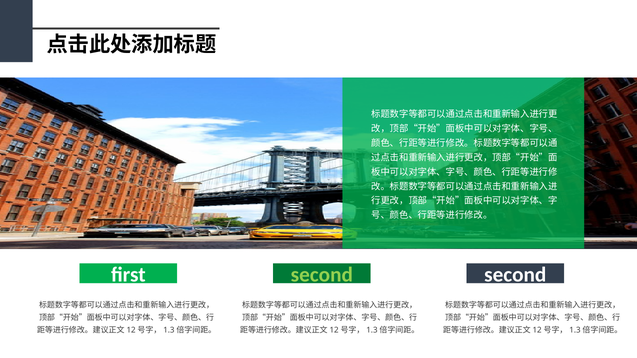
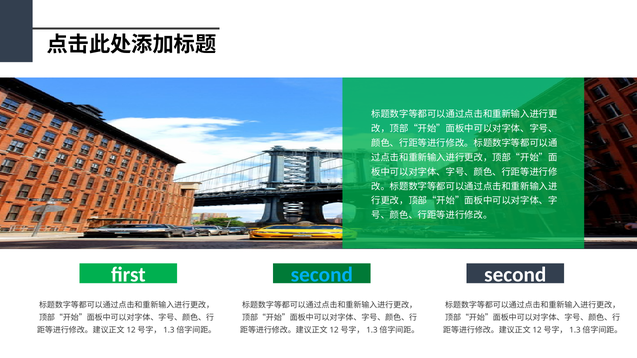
second colour: light green -> light blue (322, 275)
